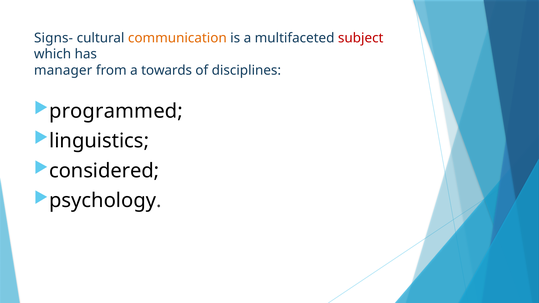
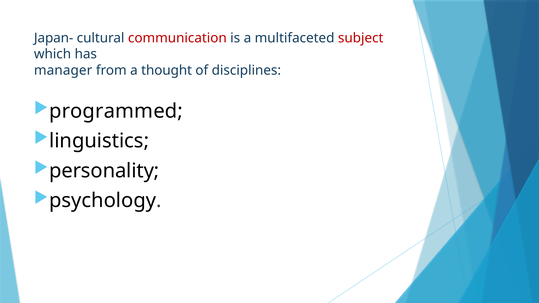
Signs-: Signs- -> Japan- (54, 38)
communication colour: orange -> red (177, 38)
towards: towards -> thought (167, 70)
considered: considered -> personality (104, 171)
